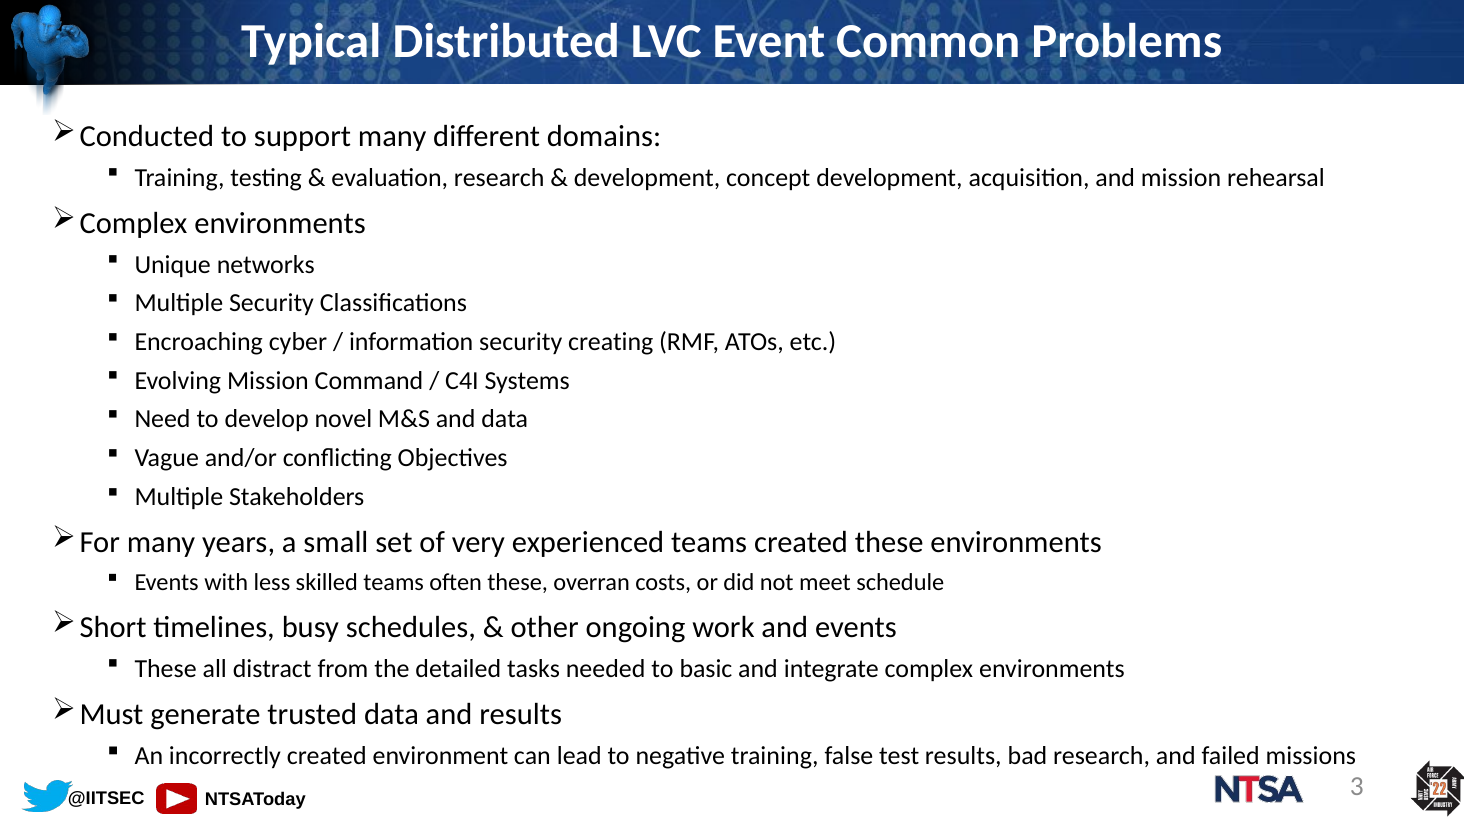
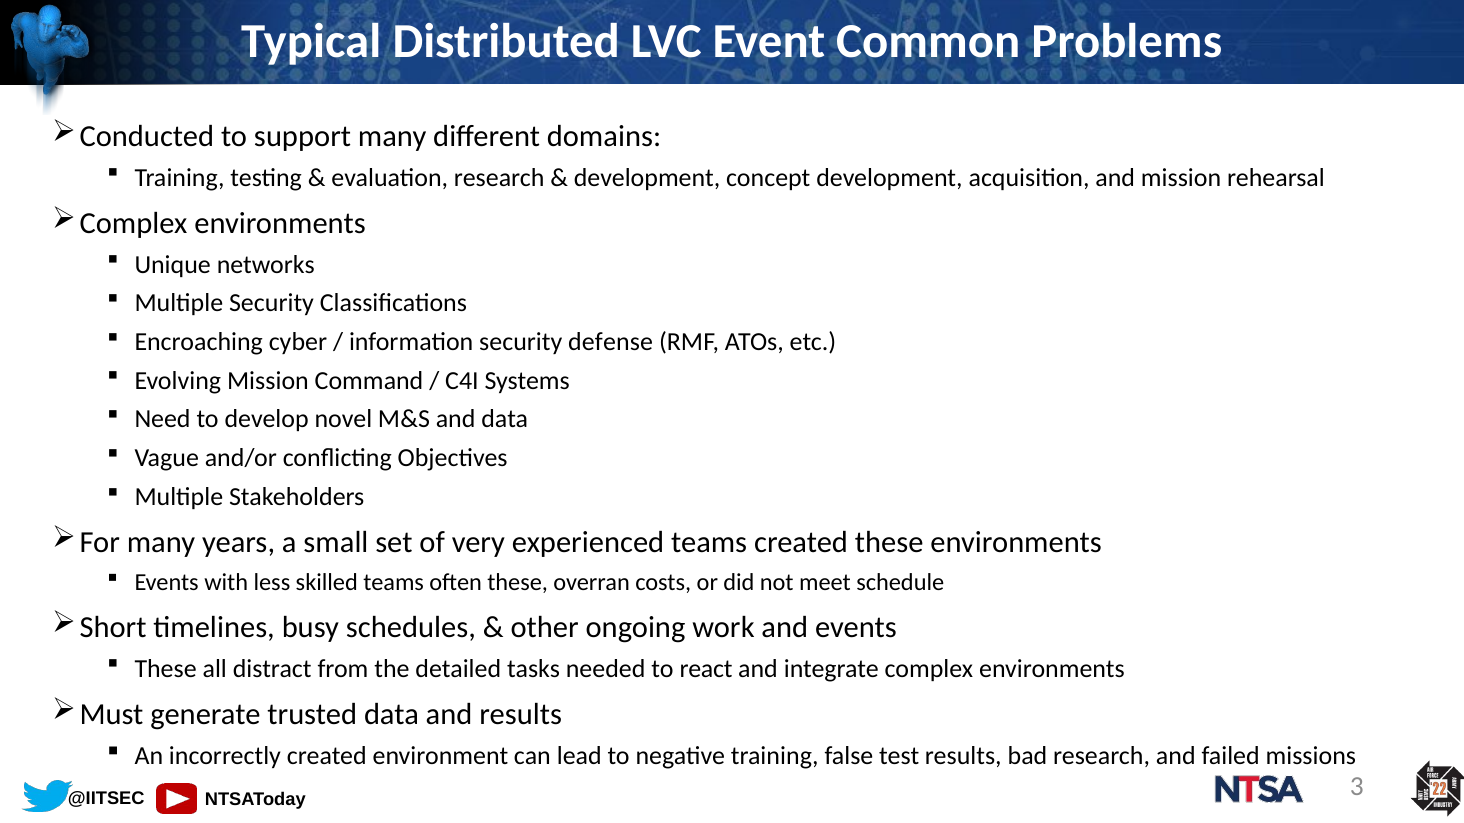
creating: creating -> defense (611, 342)
basic: basic -> react (706, 669)
